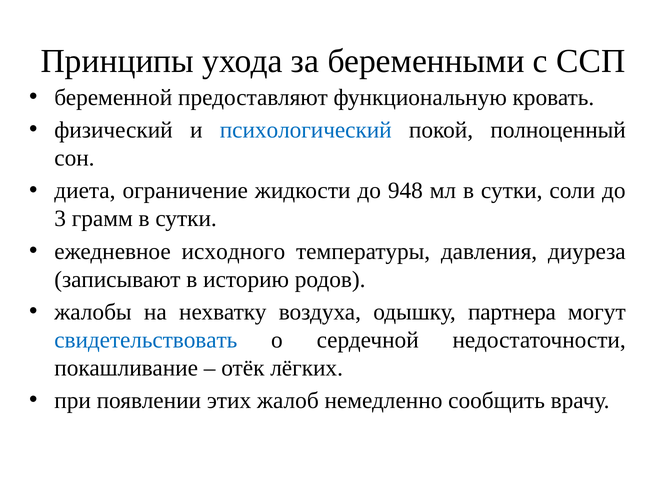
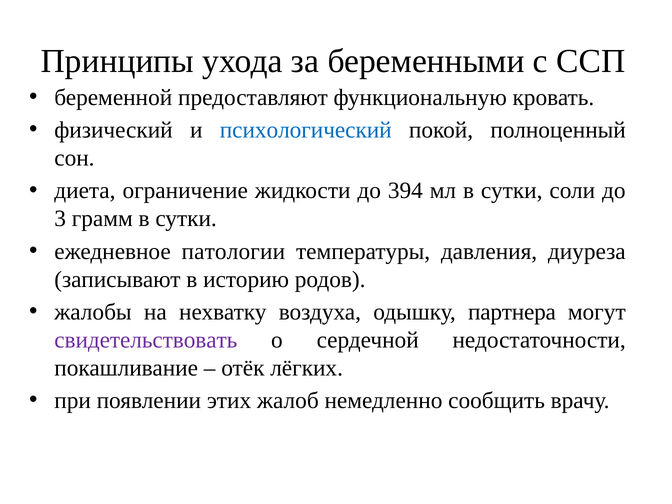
948: 948 -> 394 (405, 191)
исходного: исходного -> патологии (233, 251)
свидетельствовать colour: blue -> purple (146, 340)
